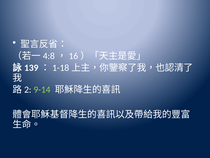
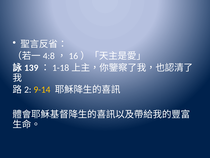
9-14 colour: light green -> yellow (42, 89)
